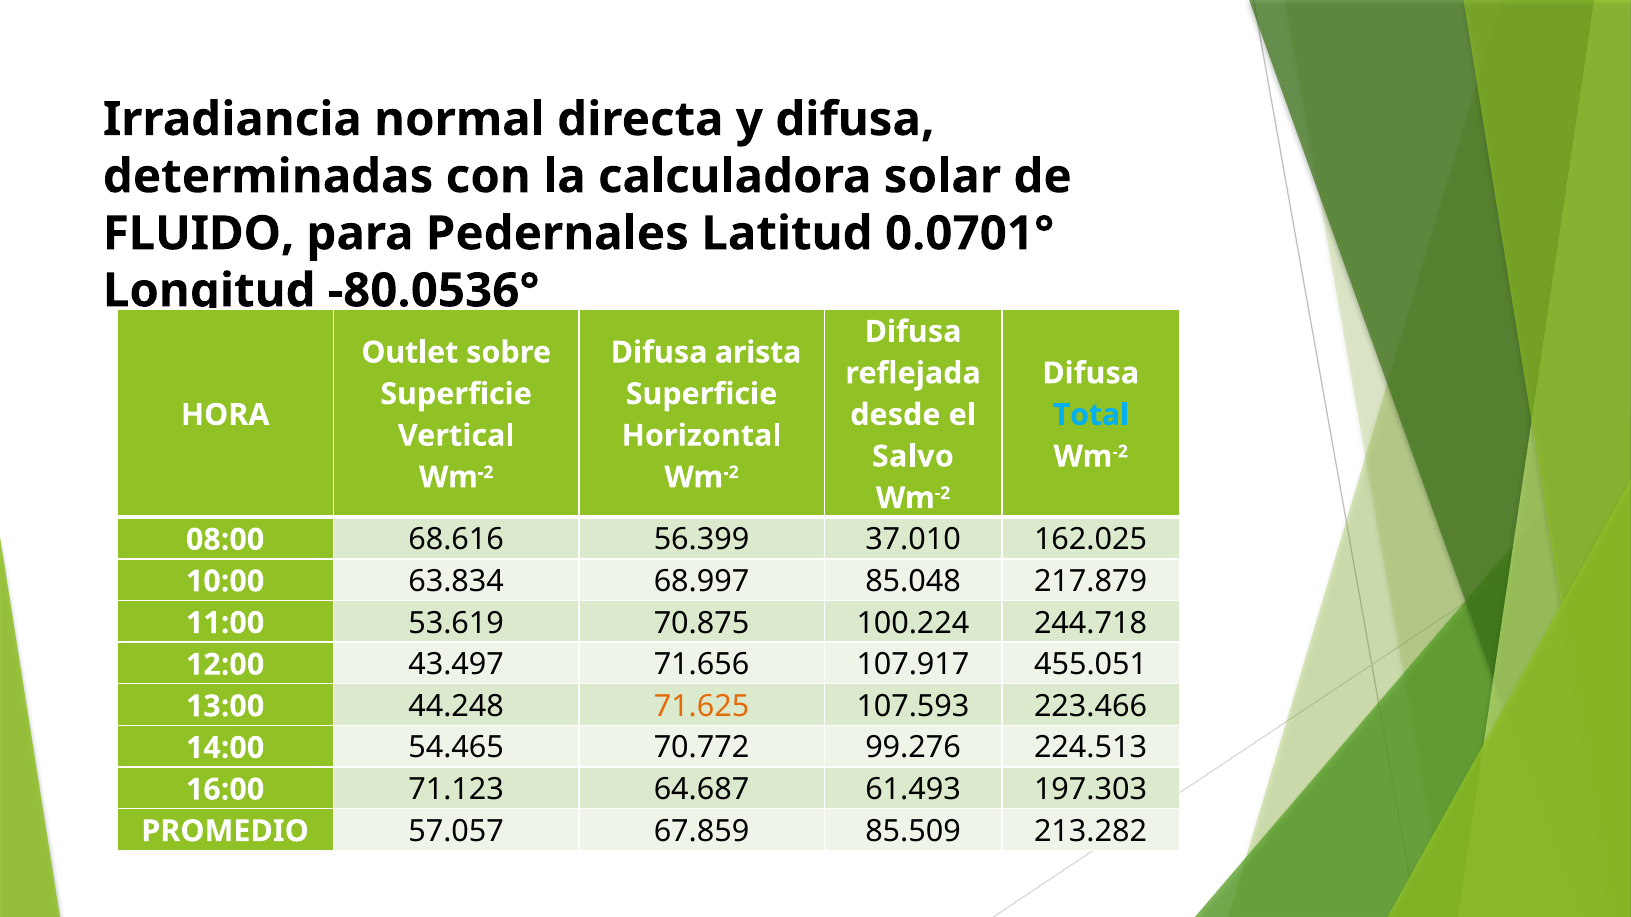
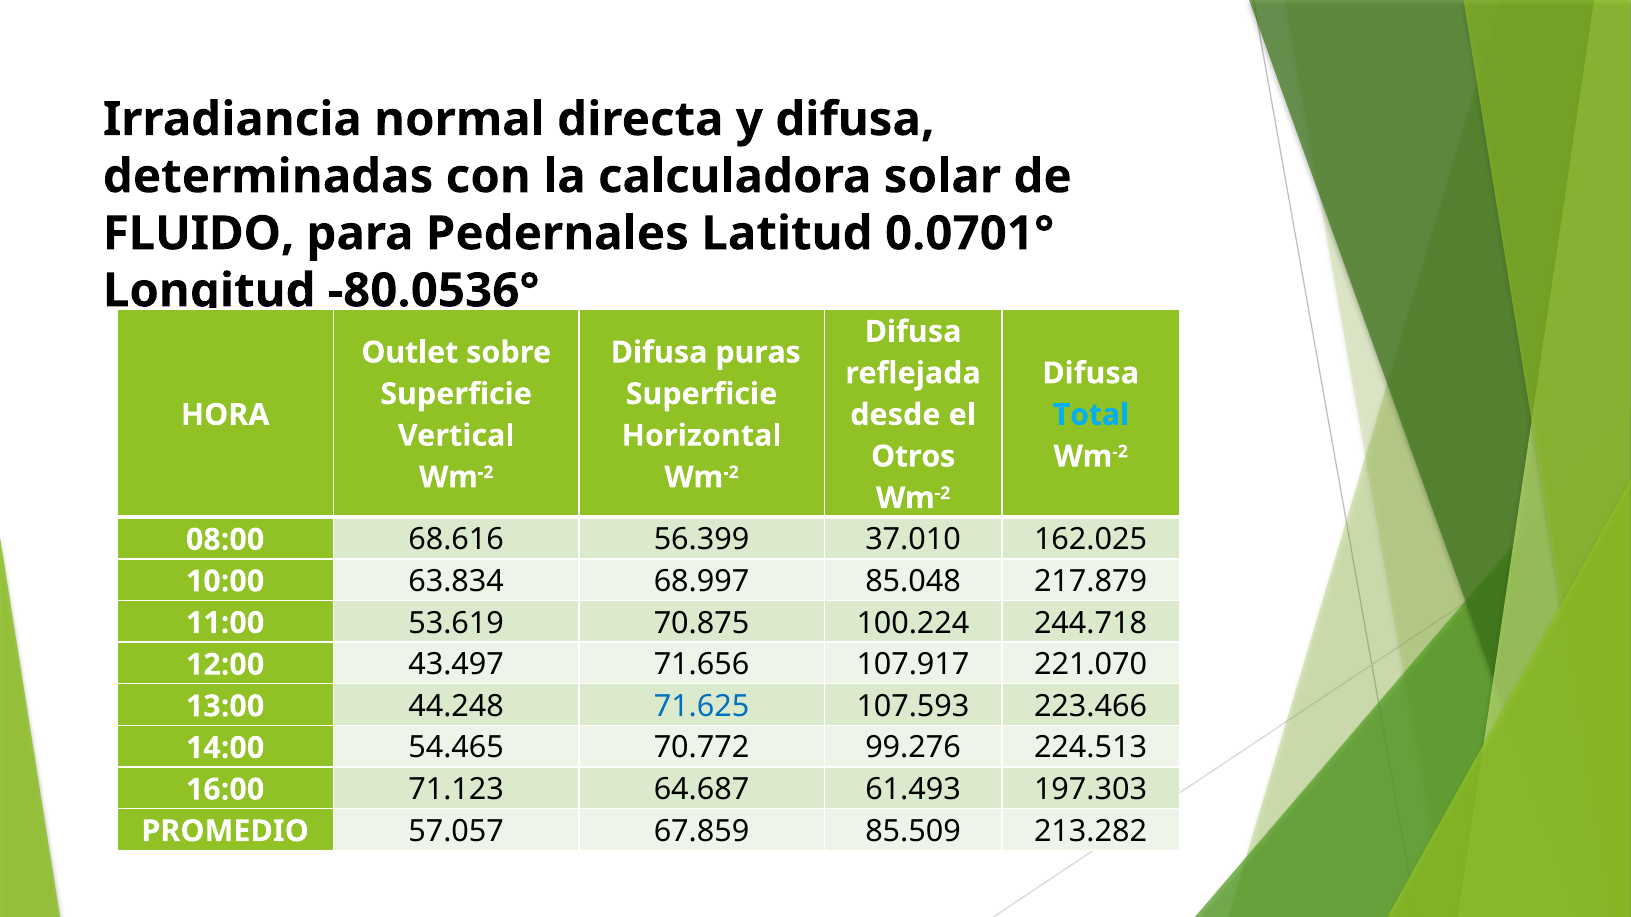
arista: arista -> puras (758, 353)
Salvo: Salvo -> Otros (913, 457)
455.051: 455.051 -> 221.070 (1091, 665)
71.625 colour: orange -> blue (702, 707)
